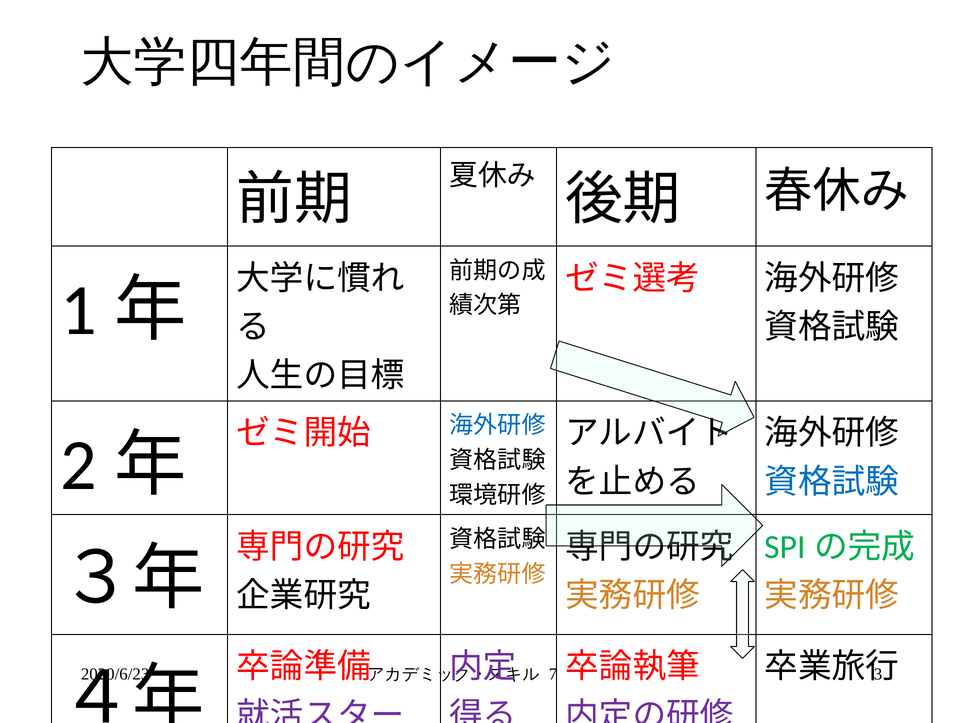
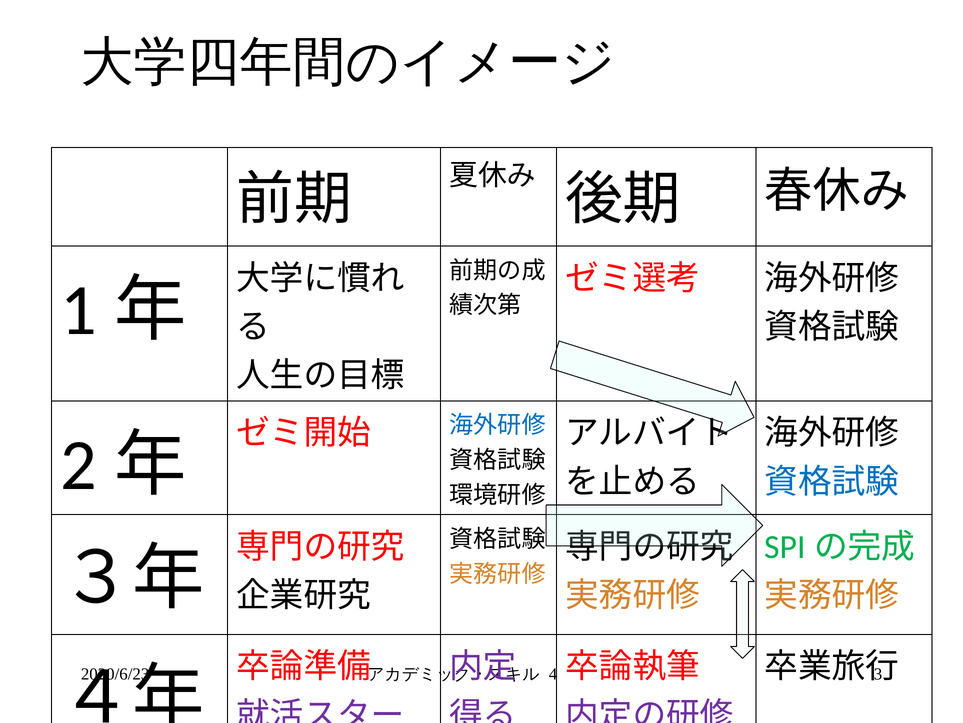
7: 7 -> 4 (553, 674)
